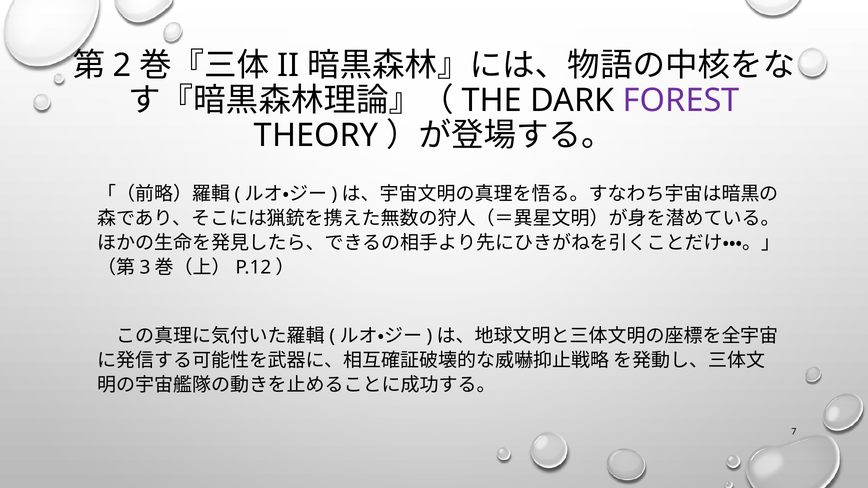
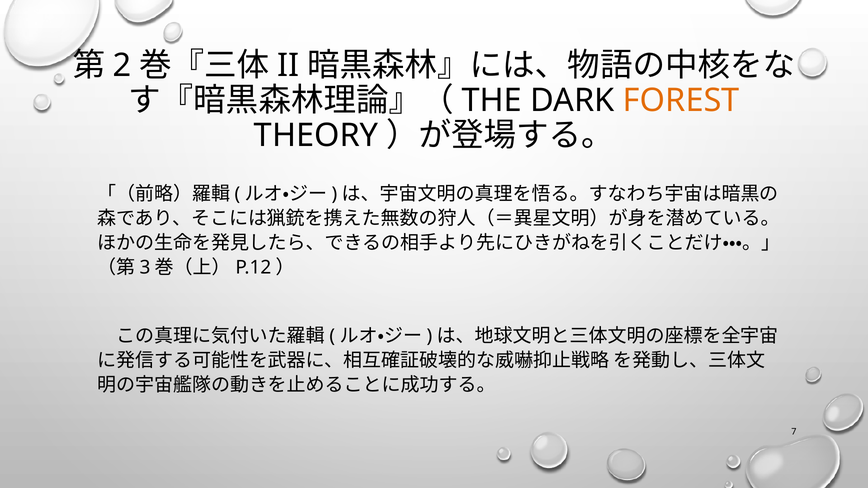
FOREST colour: purple -> orange (681, 101)
